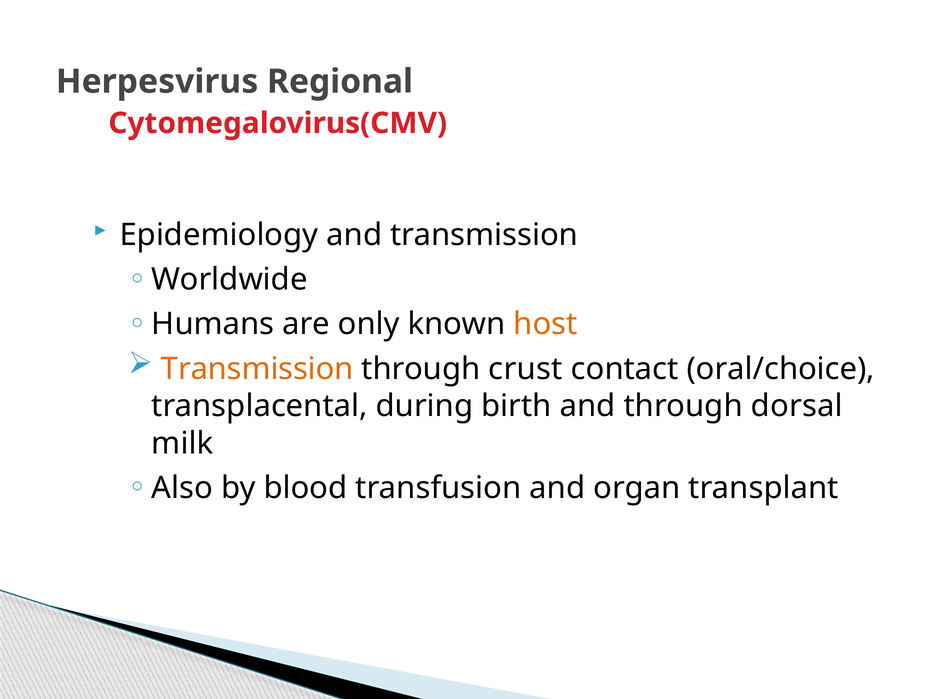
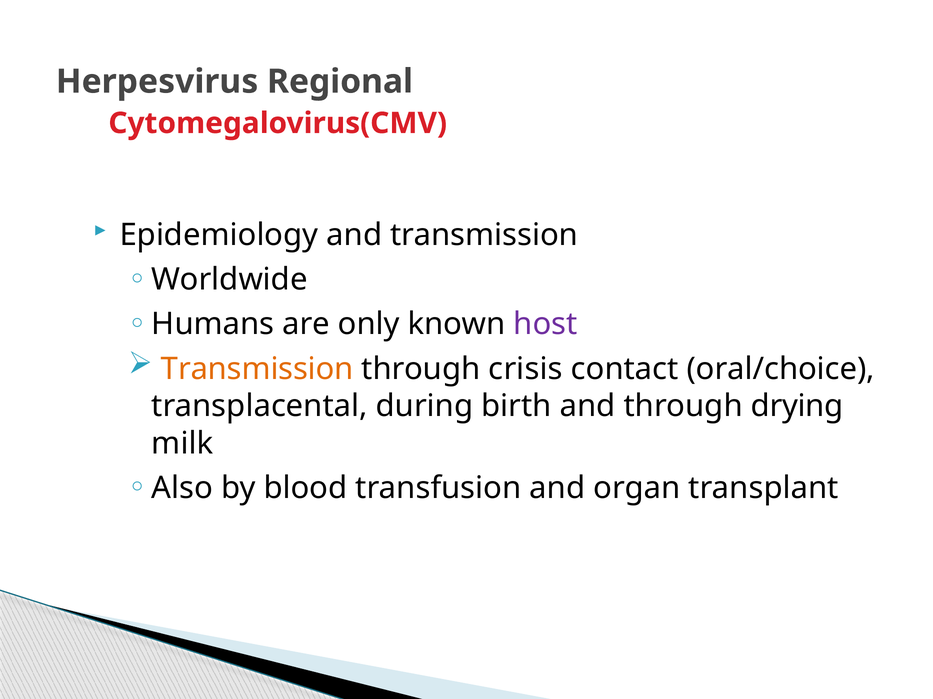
host colour: orange -> purple (545, 325)
crust: crust -> crisis (526, 369)
dorsal: dorsal -> drying (797, 406)
